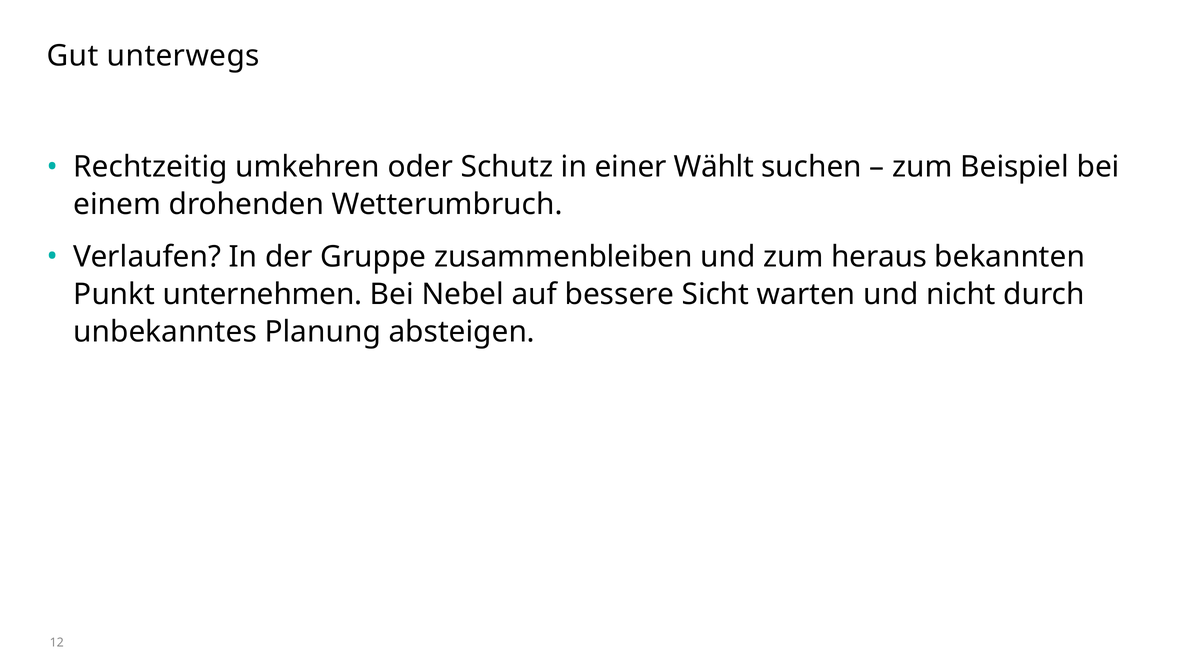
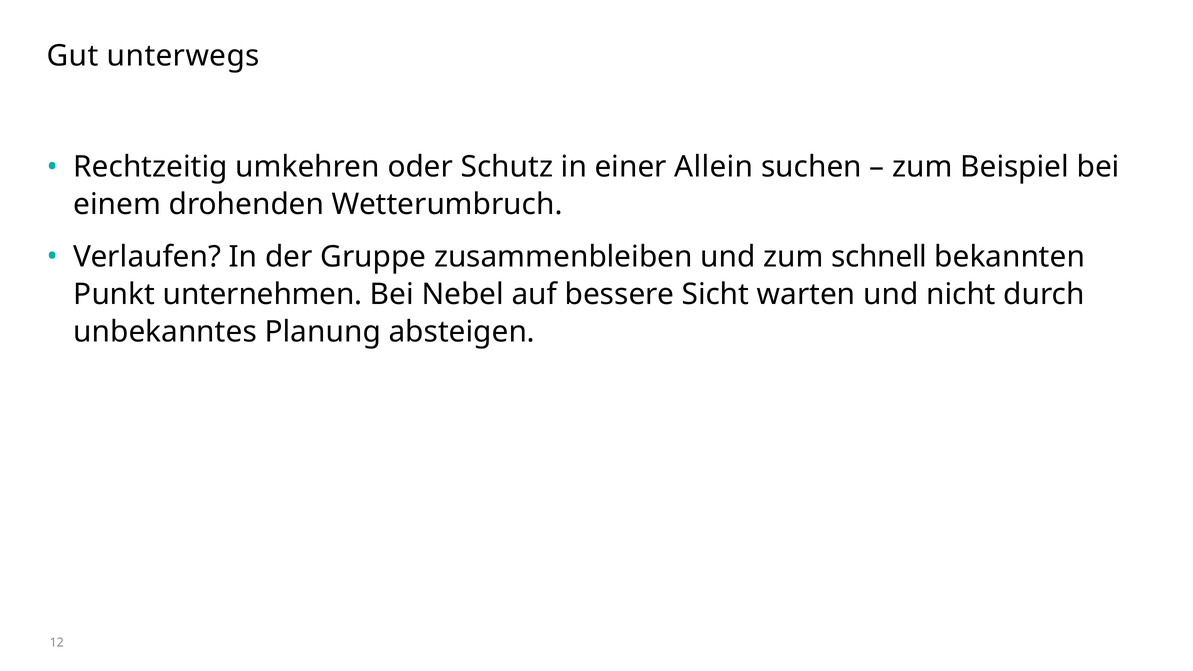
Wählt: Wählt -> Allein (714, 167)
heraus: heraus -> schnell (879, 257)
